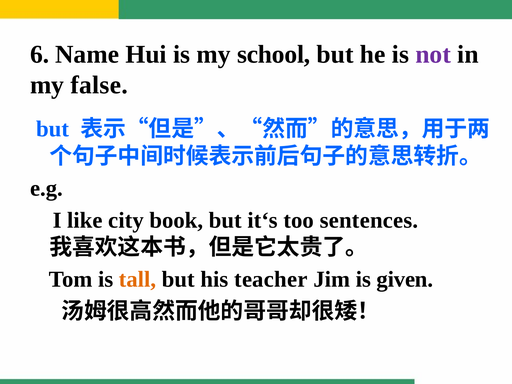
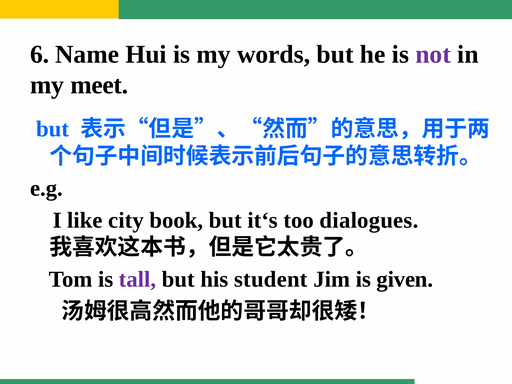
school: school -> words (274, 54)
false: false -> meet (99, 85)
sentences: sentences -> dialogues (369, 220)
tall colour: orange -> purple (138, 279)
teacher: teacher -> student (271, 279)
